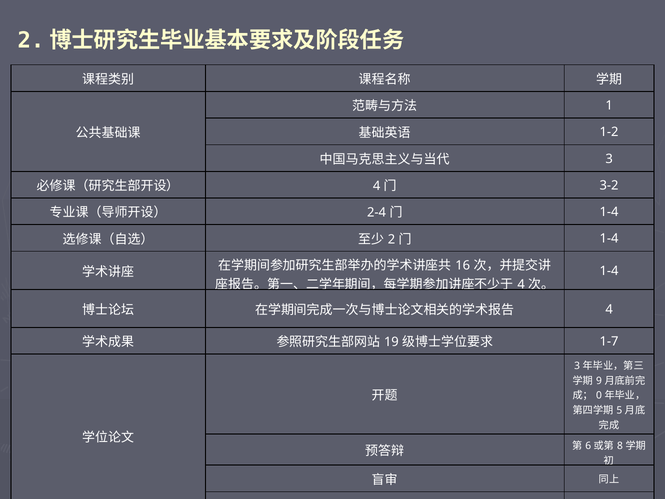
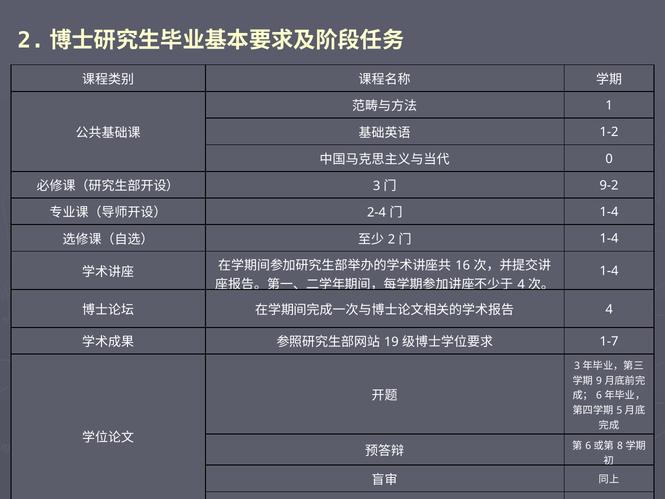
3: 3 -> 0 (609, 159)
4: 4 -> 3 (377, 186)
3-2: 3-2 -> 9-2 (609, 185)
0: 0 -> 6 (599, 395)
